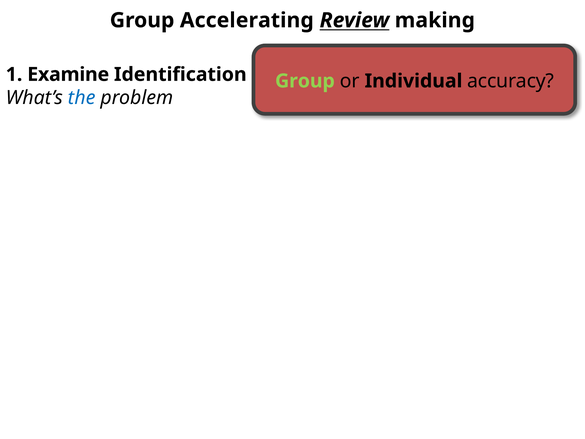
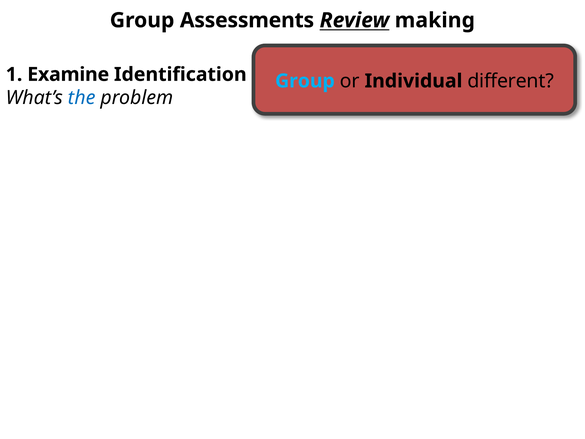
Accelerating: Accelerating -> Assessments (247, 20)
Group colour: light green -> light blue (305, 81)
accuracy: accuracy -> different (511, 81)
